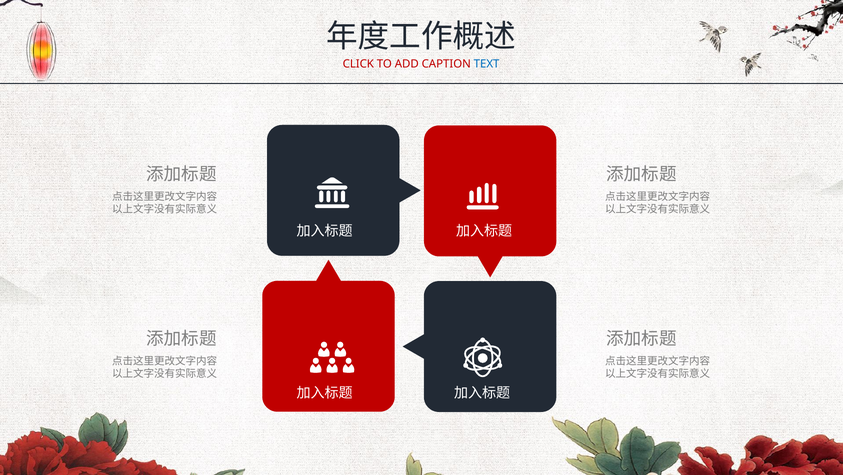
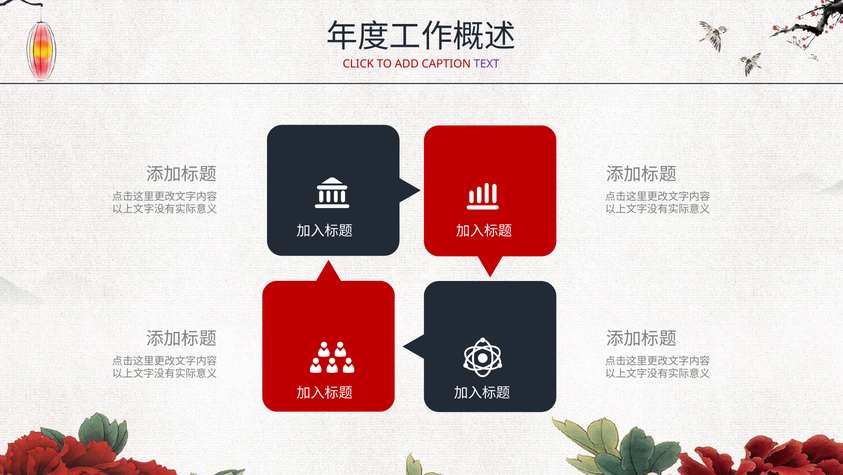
TEXT colour: blue -> purple (487, 64)
